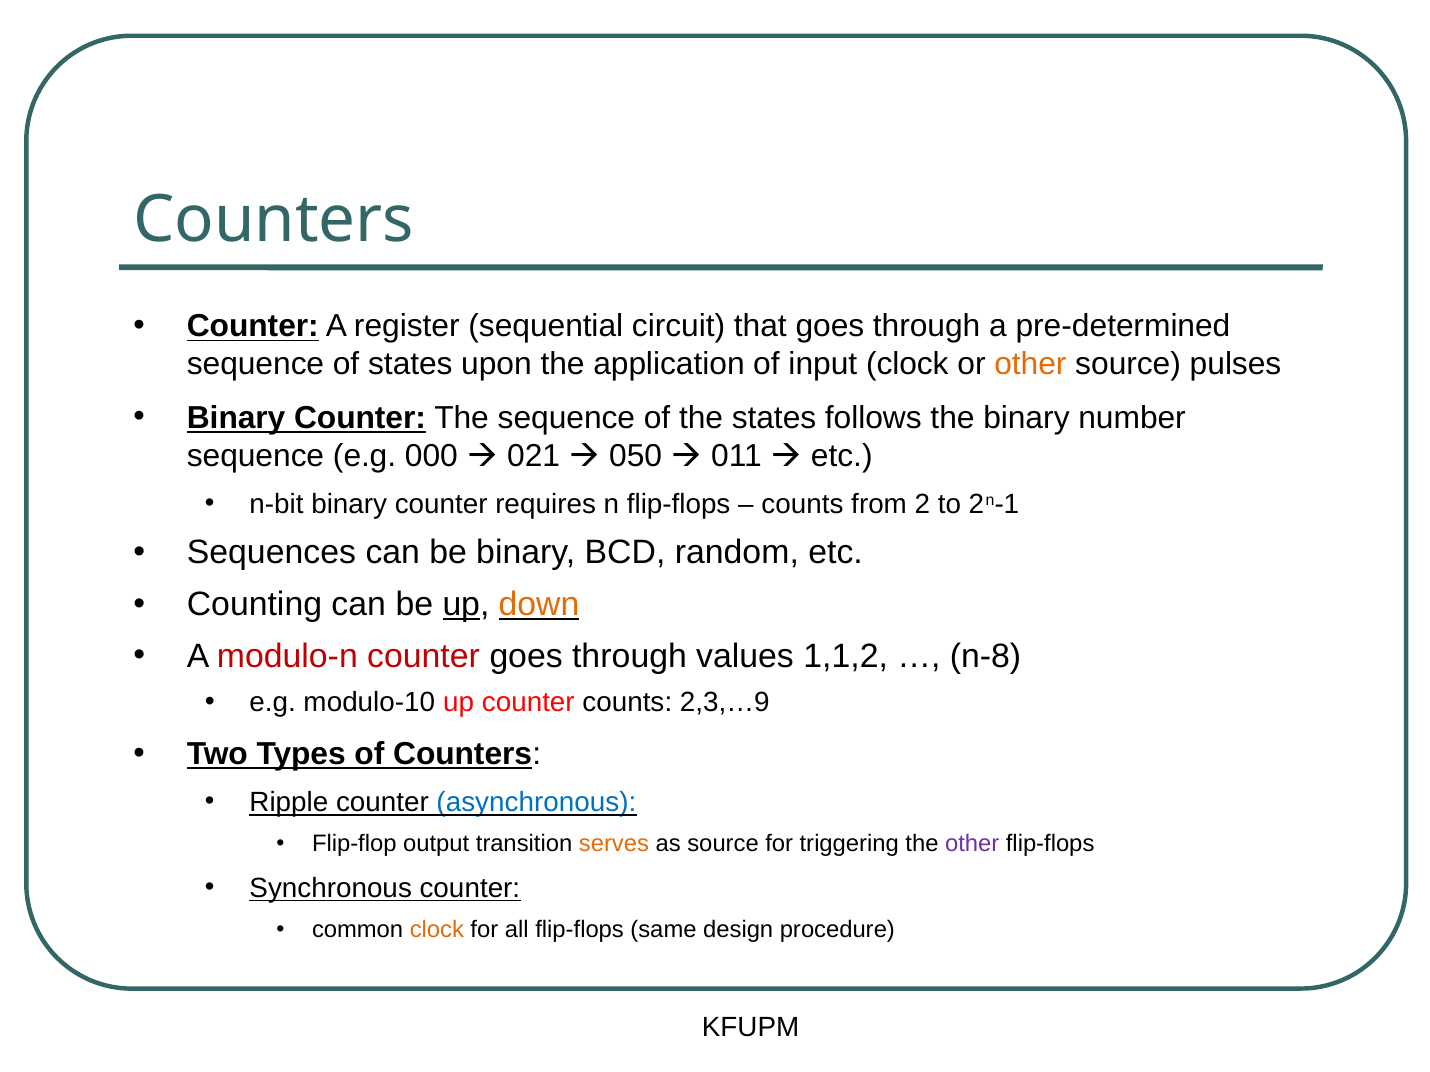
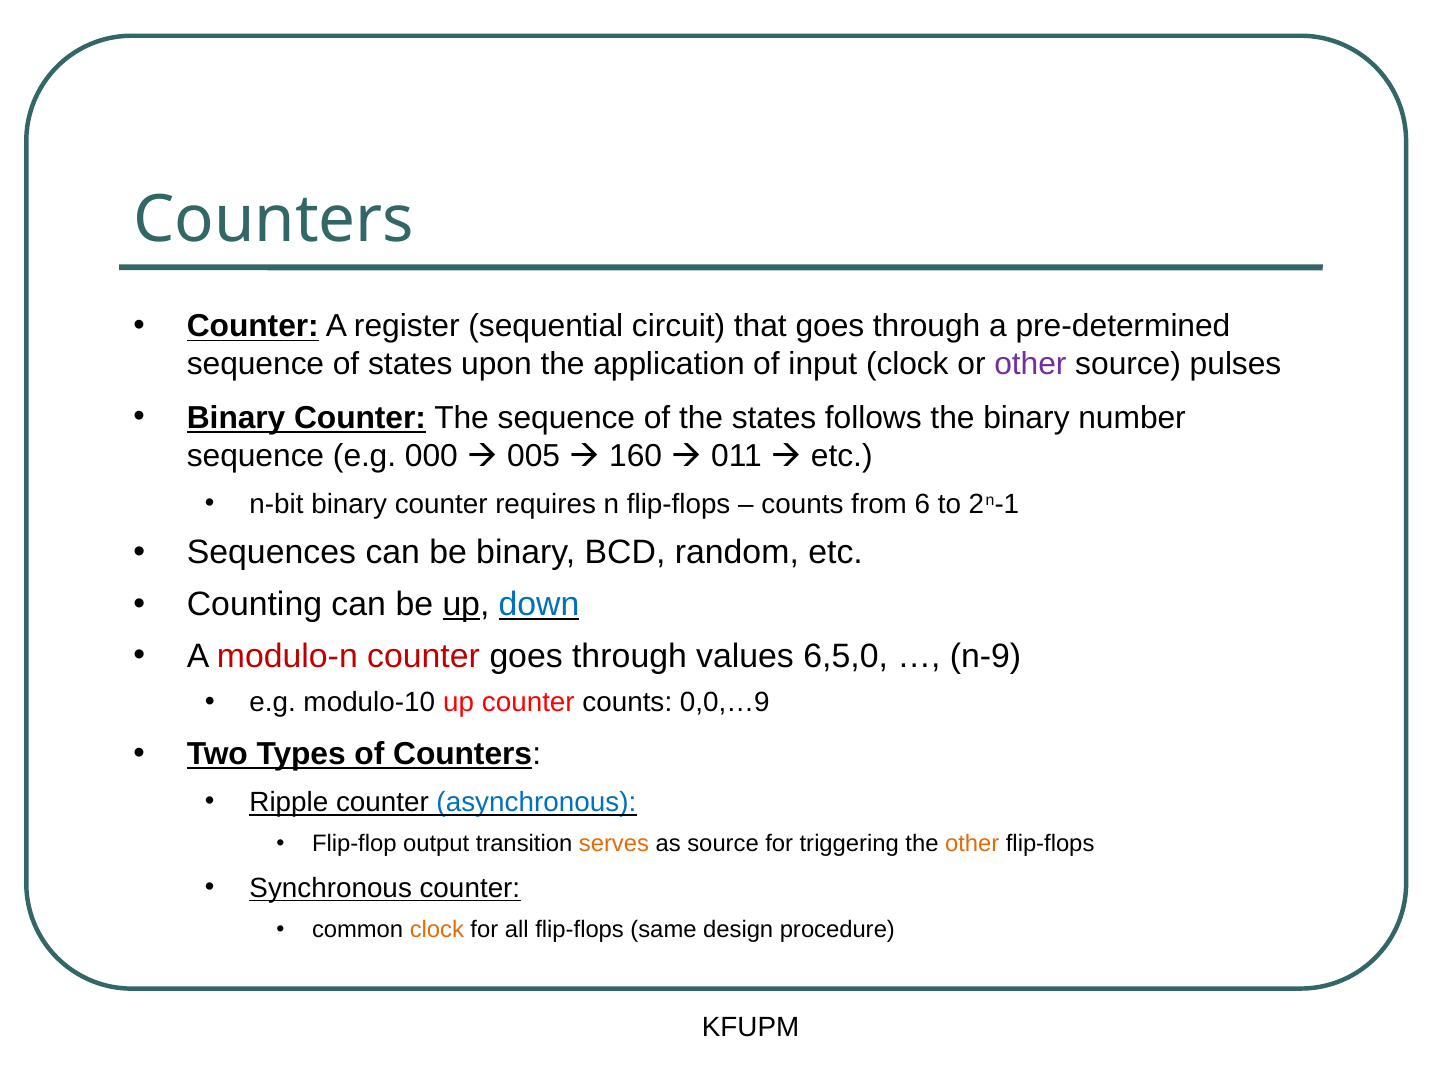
other colour: orange -> purple (1030, 365)
021: 021 -> 005 (534, 456)
050: 050 -> 160 (636, 456)
2: 2 -> 6 (922, 505)
down colour: orange -> blue (539, 605)
1,1,2: 1,1,2 -> 6,5,0 (846, 656)
n-8: n-8 -> n-9 (986, 656)
2,3,…9: 2,3,…9 -> 0,0,…9 (725, 703)
other colour: purple -> orange (972, 845)
